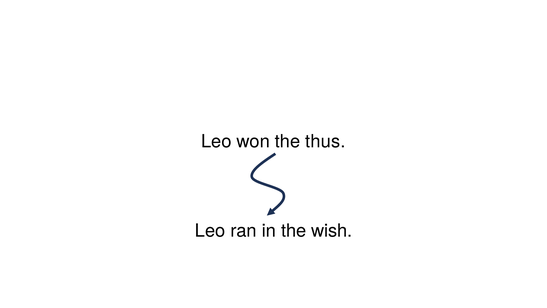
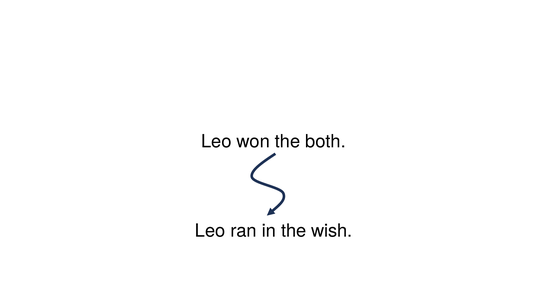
thus: thus -> both (326, 141)
